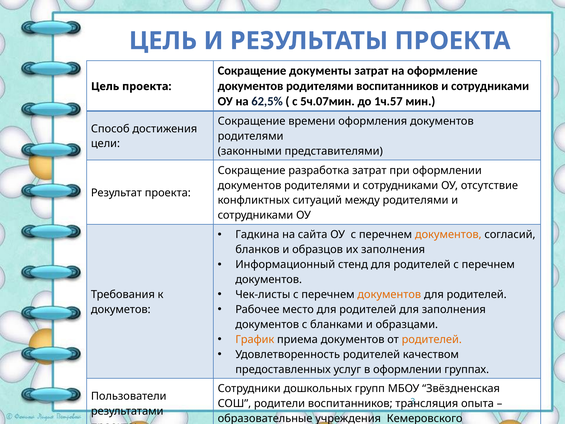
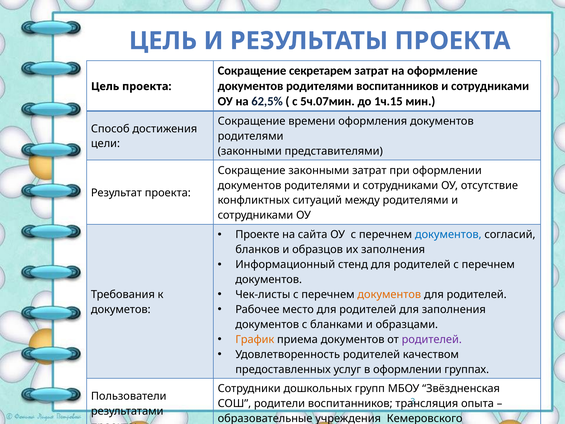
документы: документы -> секретарем (320, 71)
1ч.57: 1ч.57 -> 1ч.15 (388, 101)
Сокращение разработка: разработка -> законными (319, 170)
Гадкина: Гадкина -> Проекте (257, 234)
документов colour: orange -> blue (448, 234)
родителей colour: orange -> purple (432, 339)
